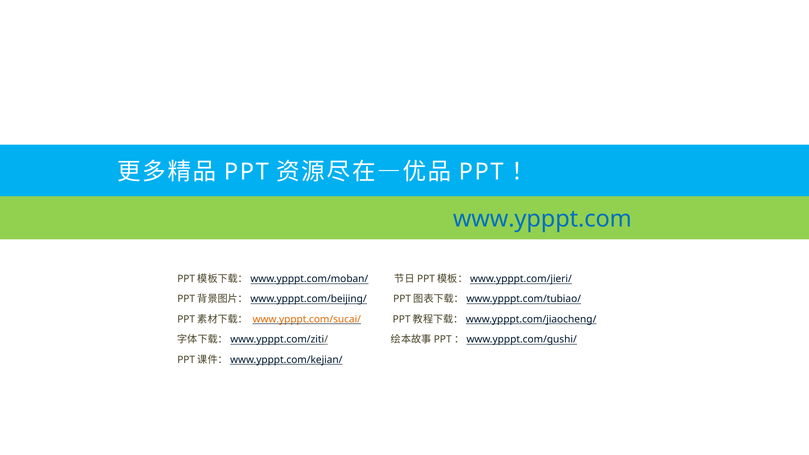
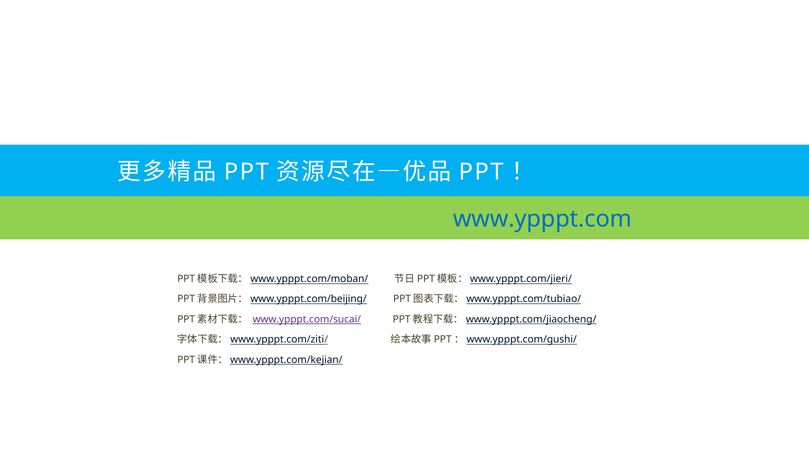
www.ypppt.com/sucai/ colour: orange -> purple (307, 319)
